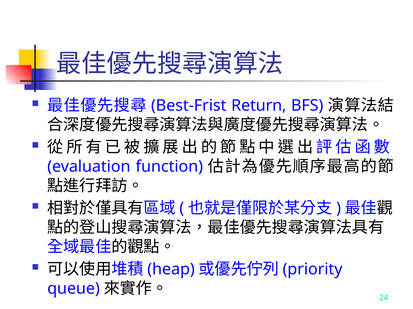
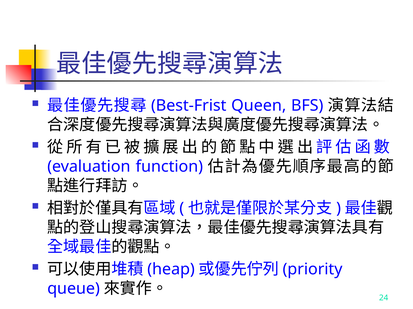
Return: Return -> Queen (259, 106)
